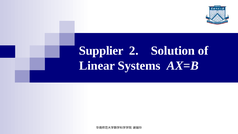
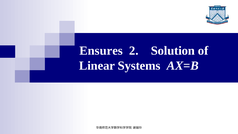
Supplier: Supplier -> Ensures (101, 51)
